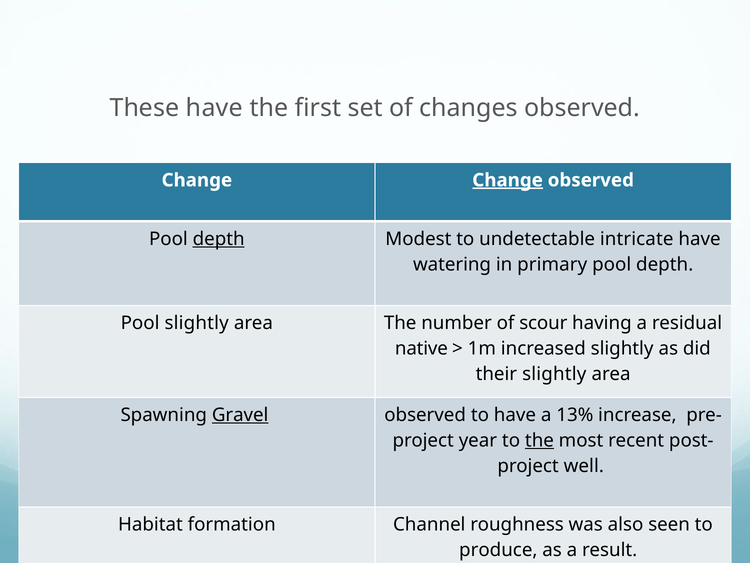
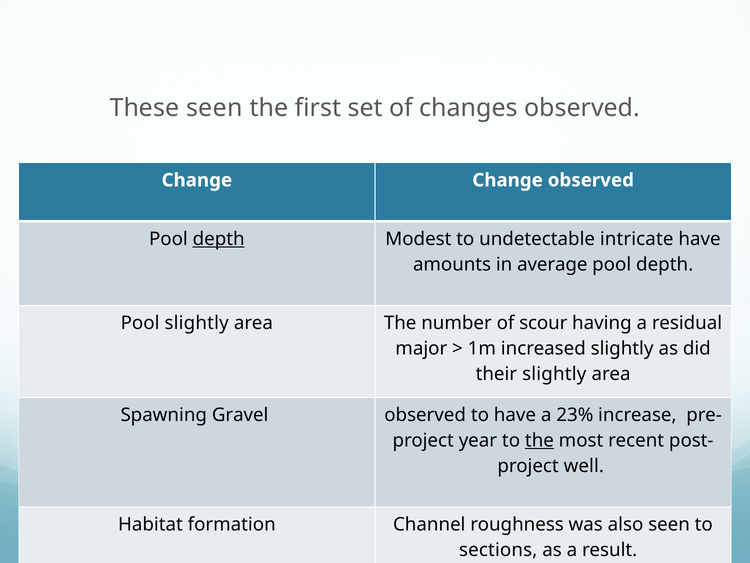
These have: have -> seen (214, 108)
Change underline: present -> none (508, 180)
watering: watering -> amounts (452, 264)
primary: primary -> average (552, 264)
native: native -> major (421, 348)
Gravel underline: present -> none (240, 415)
13%: 13% -> 23% (575, 415)
produce: produce -> sections (498, 550)
